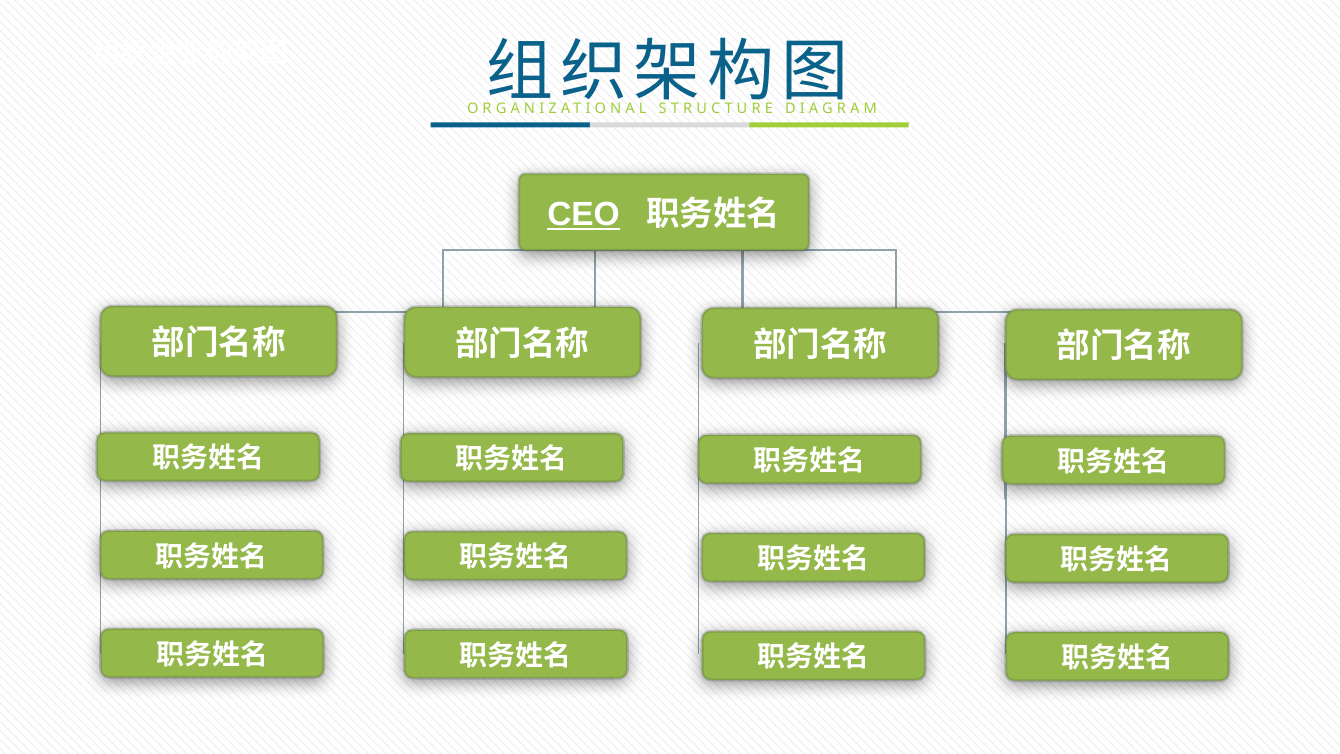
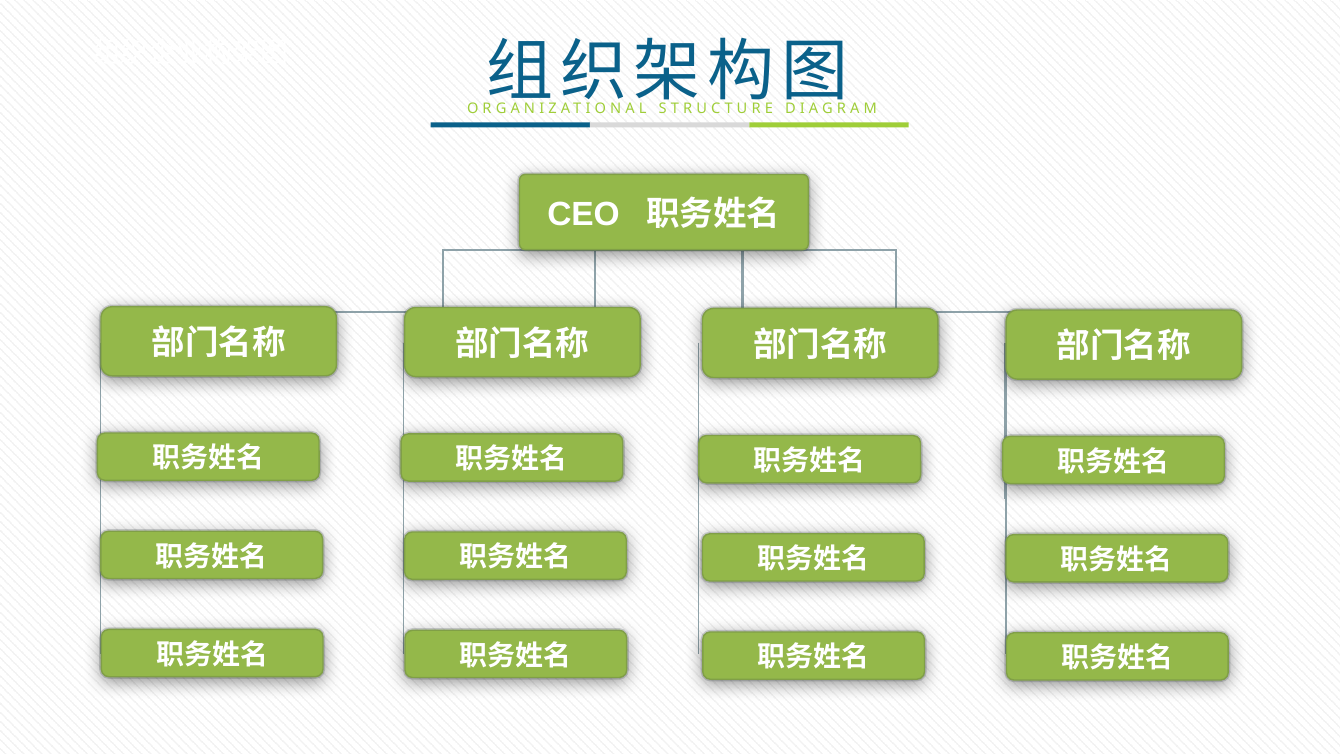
CEO underline: present -> none (584, 214)
